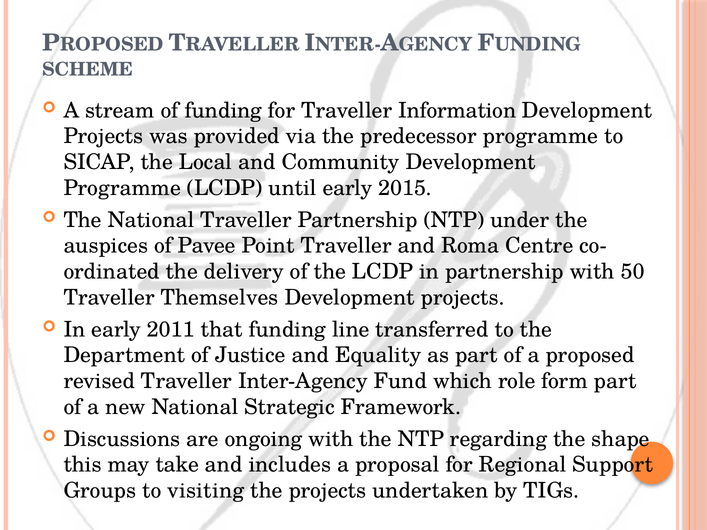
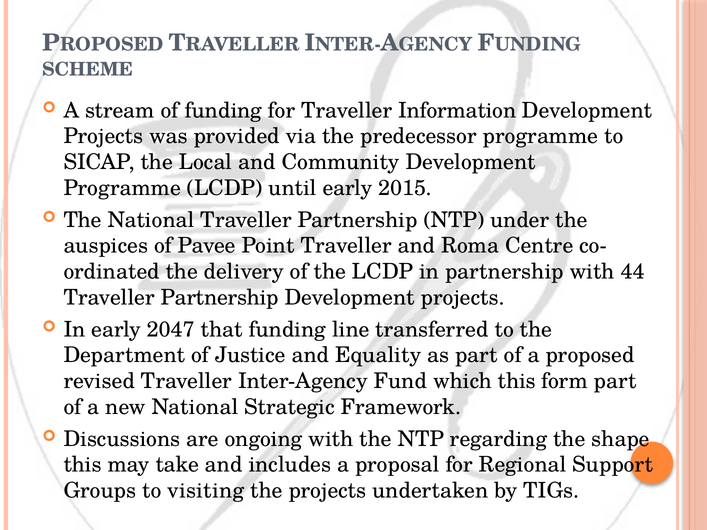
50: 50 -> 44 (633, 272)
Themselves: Themselves -> Partnership (220, 298)
2011: 2011 -> 2047 (171, 330)
which role: role -> this (517, 381)
